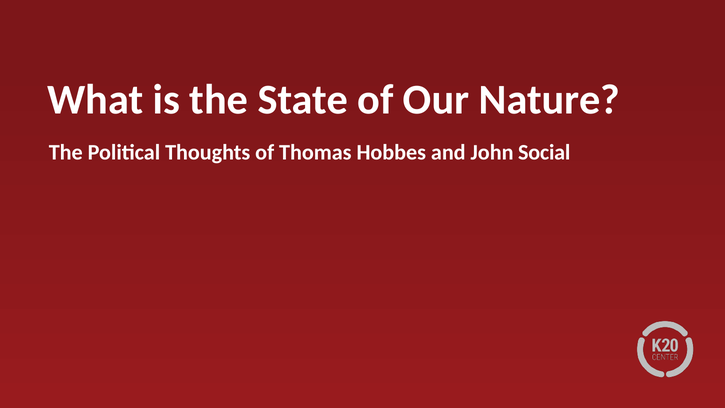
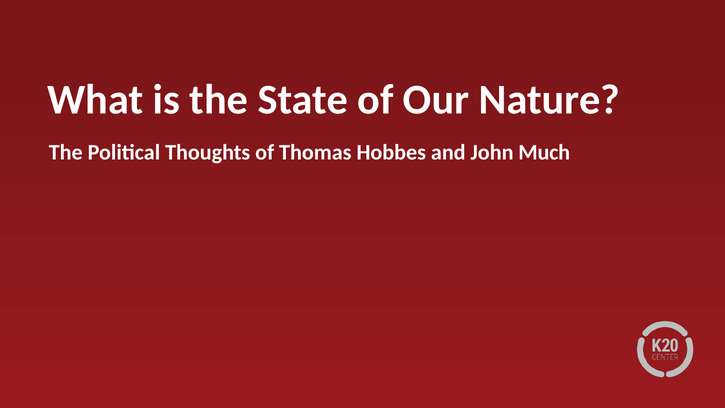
Social: Social -> Much (544, 152)
